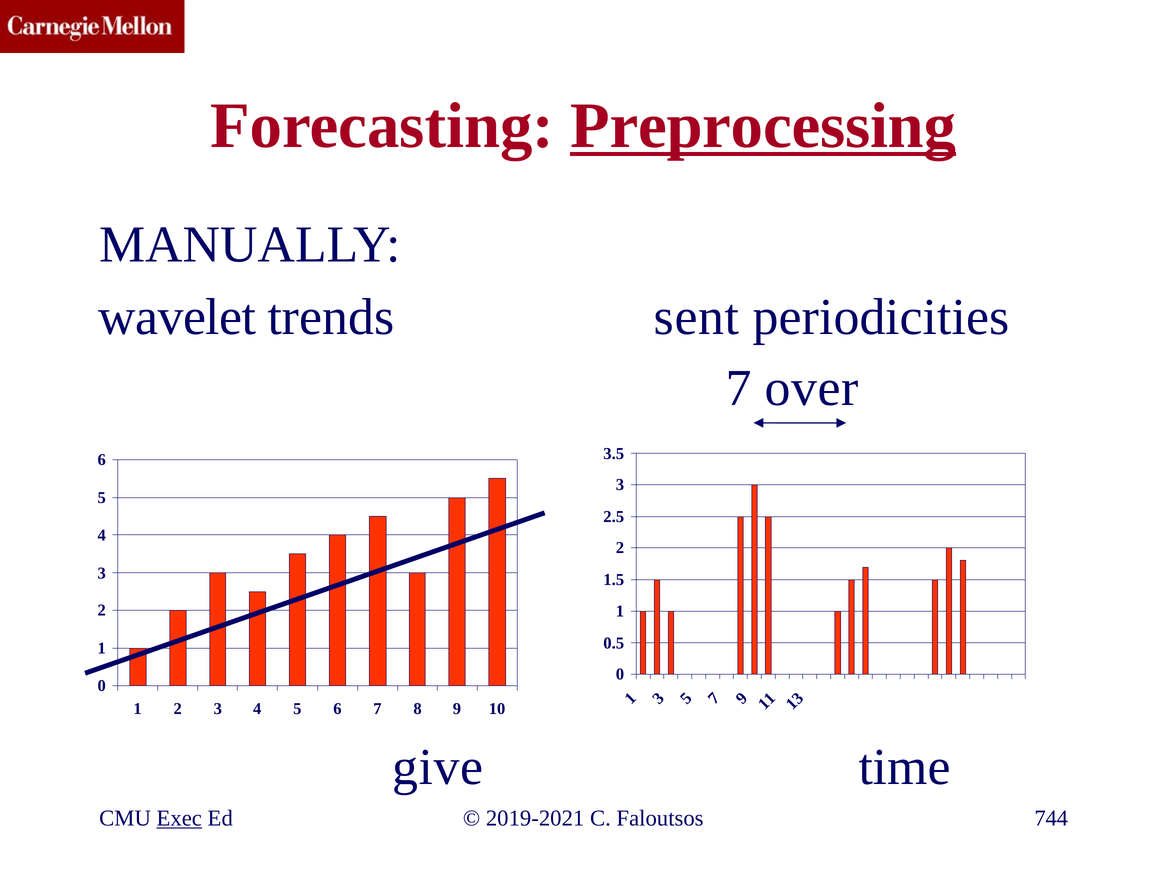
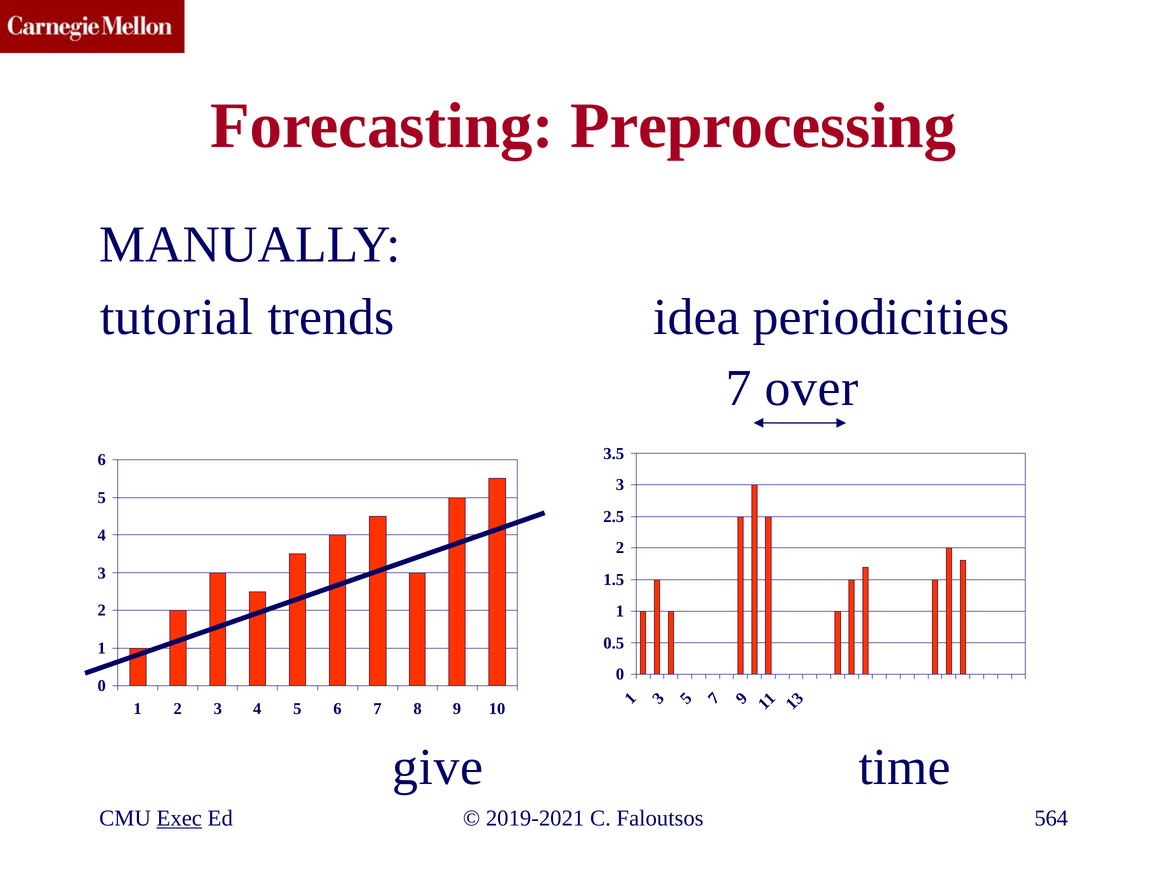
Preprocessing underline: present -> none (763, 126)
wavelet: wavelet -> tutorial (177, 317)
sent: sent -> idea (697, 317)
744: 744 -> 564 (1051, 819)
